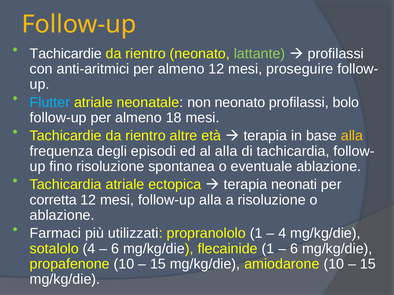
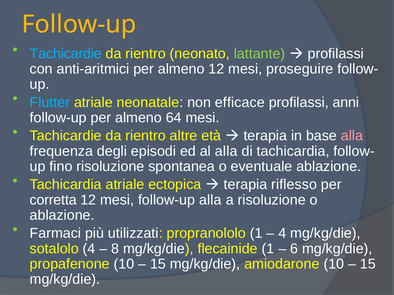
Tachicardie colour: white -> light blue (66, 54)
non neonato: neonato -> efficace (240, 103)
bolo: bolo -> anni (346, 103)
18: 18 -> 64 (174, 118)
alla colour: yellow -> pink (352, 136)
neonati: neonati -> riflesso (294, 185)
6: 6 -> 8 (115, 249)
